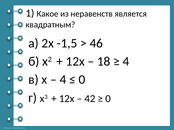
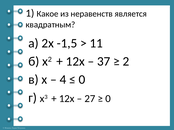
46: 46 -> 11 (96, 43)
18: 18 -> 37 (104, 62)
4: 4 -> 2 (126, 62)
42: 42 -> 27 (90, 99)
